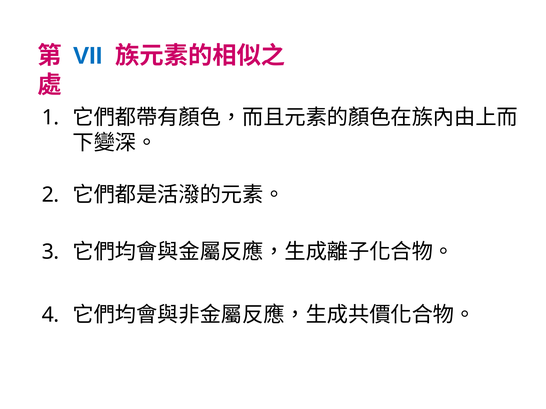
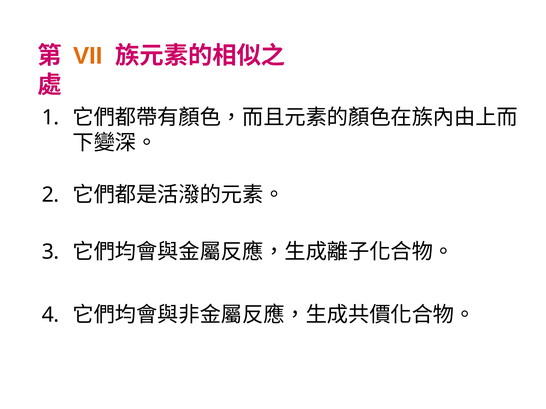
VII colour: blue -> orange (88, 56)
